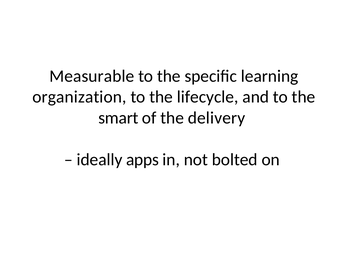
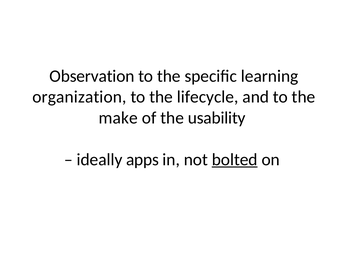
Measurable: Measurable -> Observation (92, 76)
smart: smart -> make (118, 118)
delivery: delivery -> usability (217, 118)
bolted underline: none -> present (235, 160)
